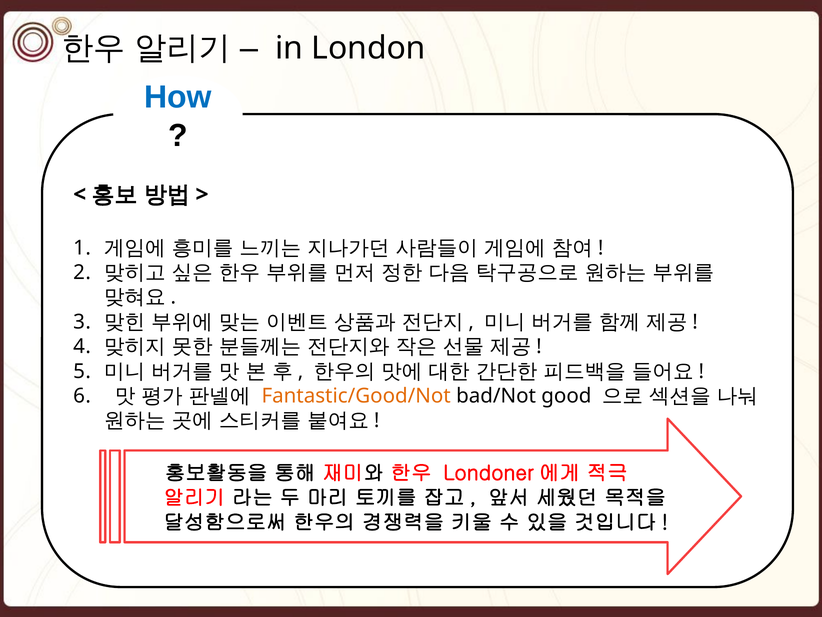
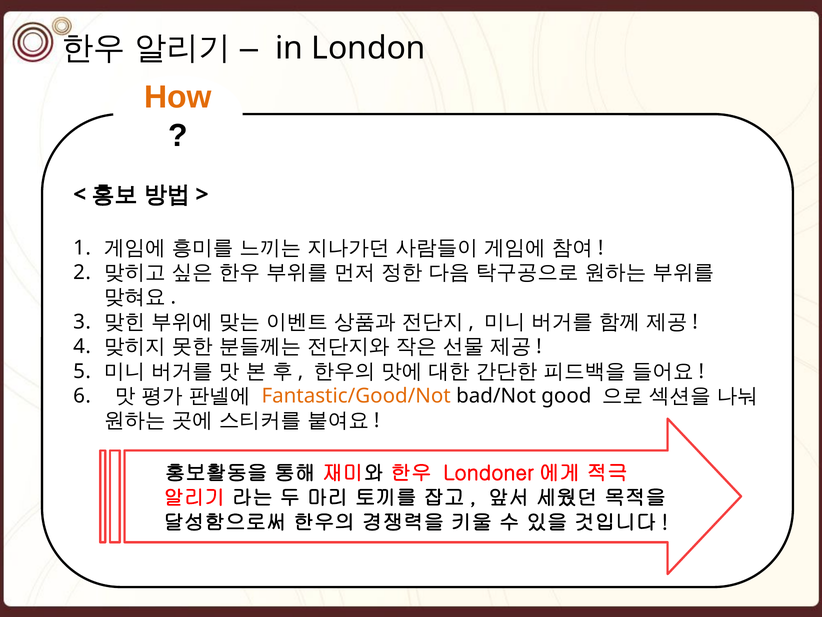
How colour: blue -> orange (178, 97)
